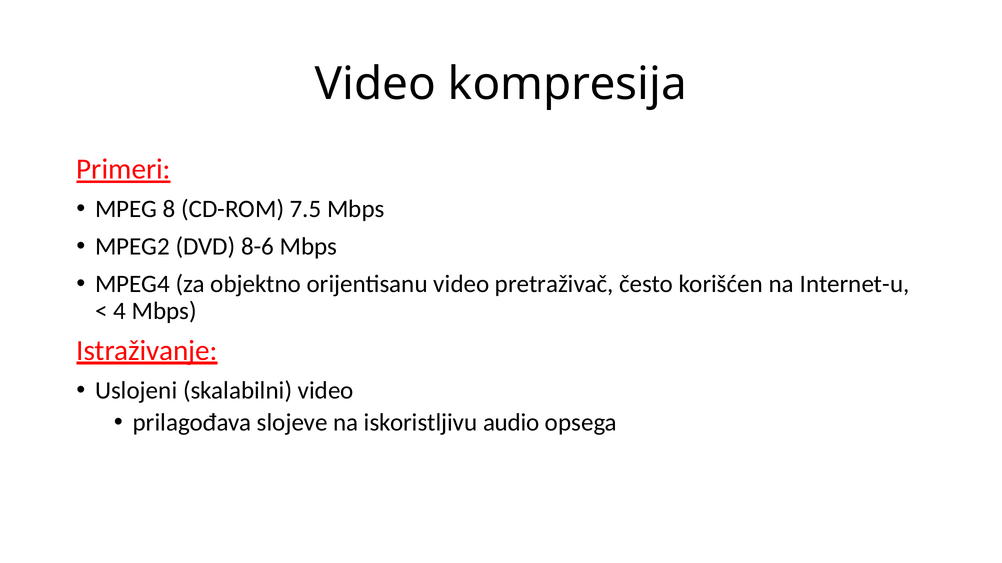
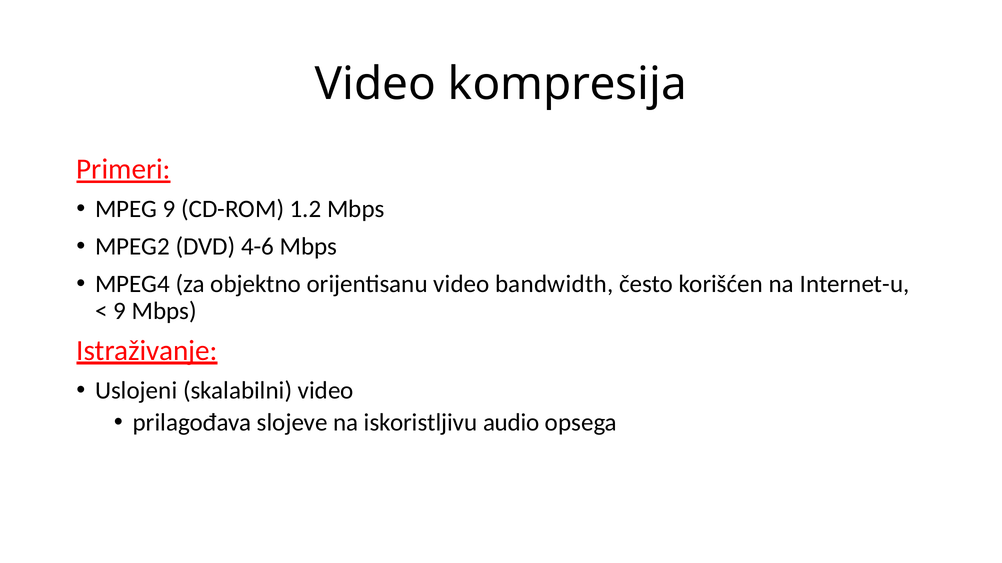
MPEG 8: 8 -> 9 (169, 209)
7.5: 7.5 -> 1.2 (306, 209)
8-6: 8-6 -> 4-6 (258, 247)
pretraživač: pretraživač -> bandwidth (554, 284)
4: 4 -> 9 (120, 311)
